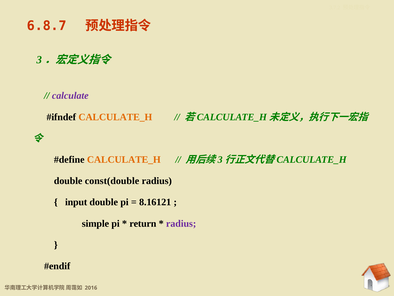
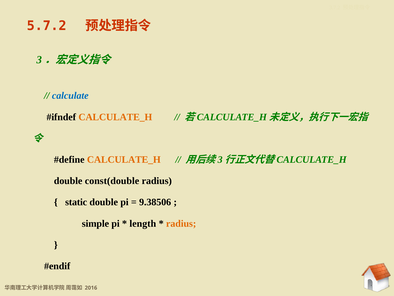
6.8.7: 6.8.7 -> 5.7.2 (47, 26)
calculate colour: purple -> blue (70, 96)
input: input -> static (76, 202)
8.16121: 8.16121 -> 9.38506 (155, 202)
return: return -> length (143, 223)
radius colour: purple -> orange (181, 223)
